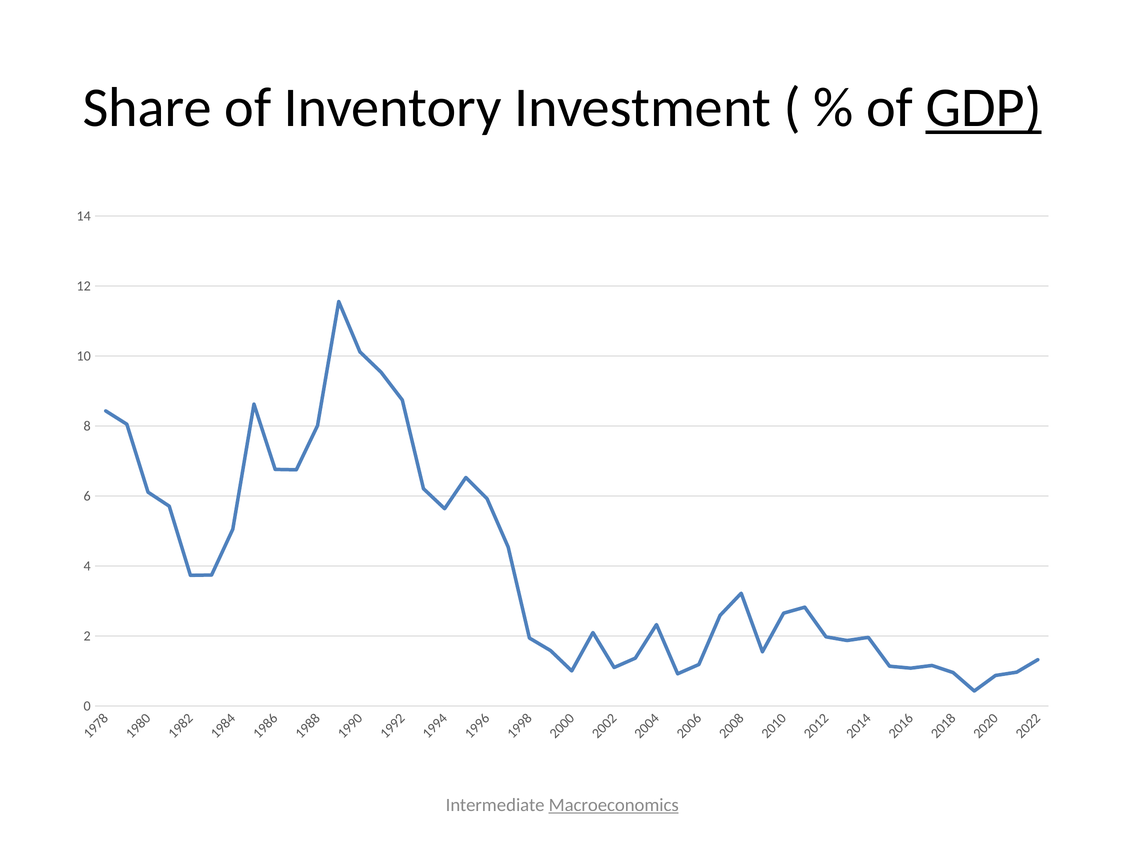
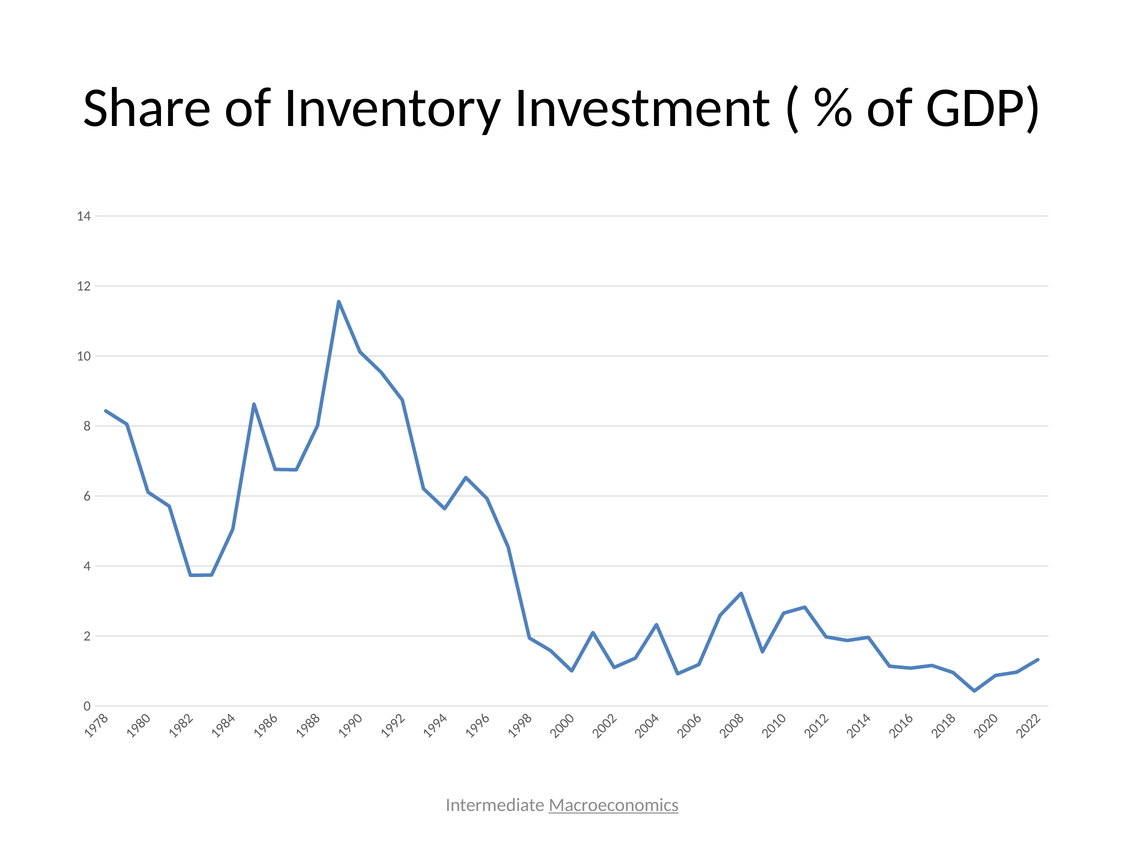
GDP underline: present -> none (984, 108)
